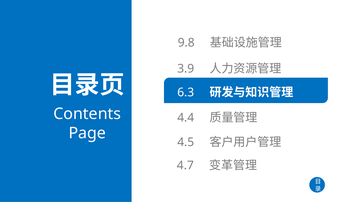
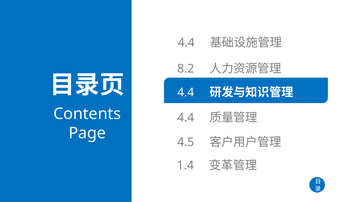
9.8: 9.8 -> 4.4 (186, 43)
3.9: 3.9 -> 8.2 (186, 69)
6.3: 6.3 -> 4.4 (186, 92)
4.7: 4.7 -> 1.4 (185, 165)
